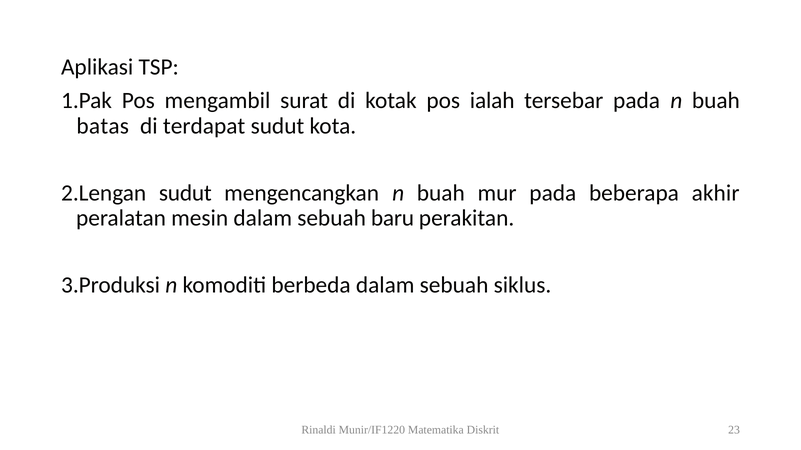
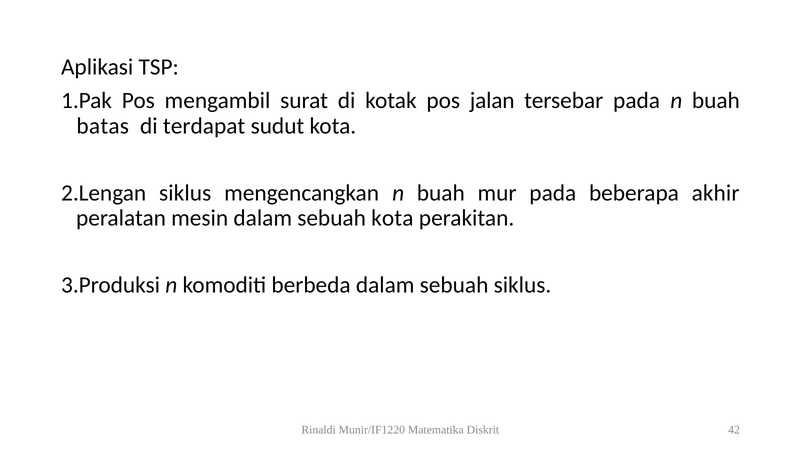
ialah: ialah -> jalan (492, 101)
sudut: sudut -> siklus (185, 193)
sebuah baru: baru -> kota (392, 218)
23: 23 -> 42 (734, 430)
